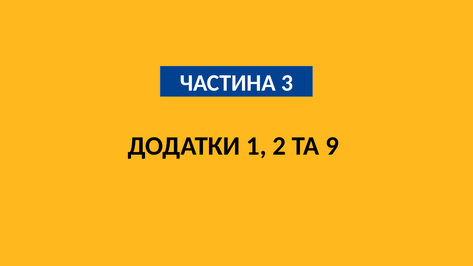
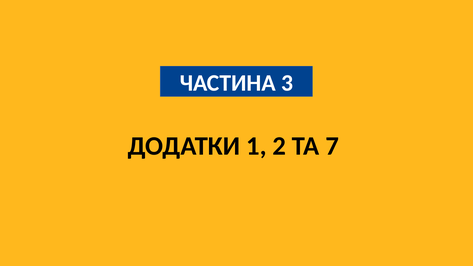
9: 9 -> 7 (332, 146)
